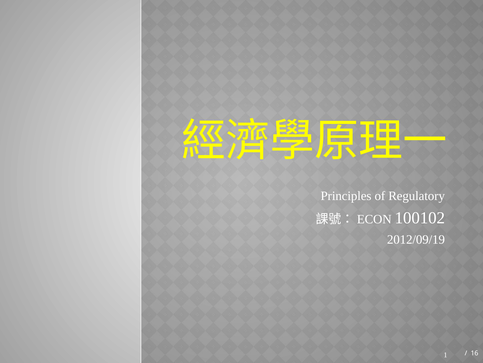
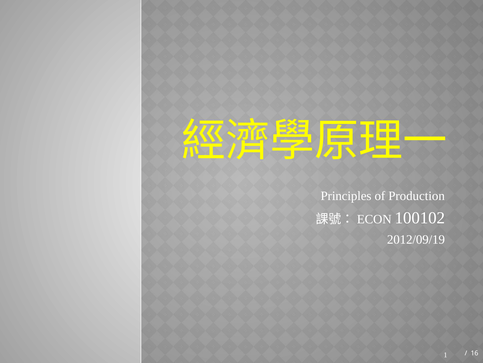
Regulatory: Regulatory -> Production (417, 196)
